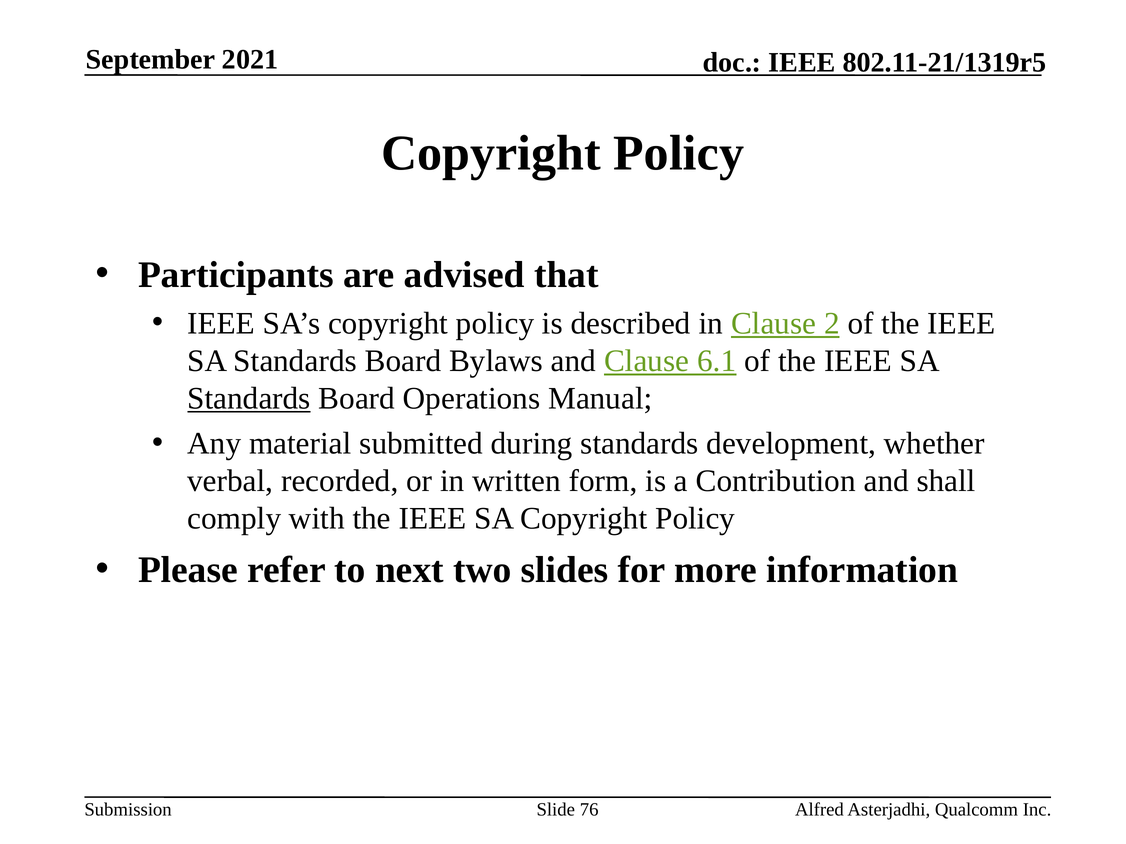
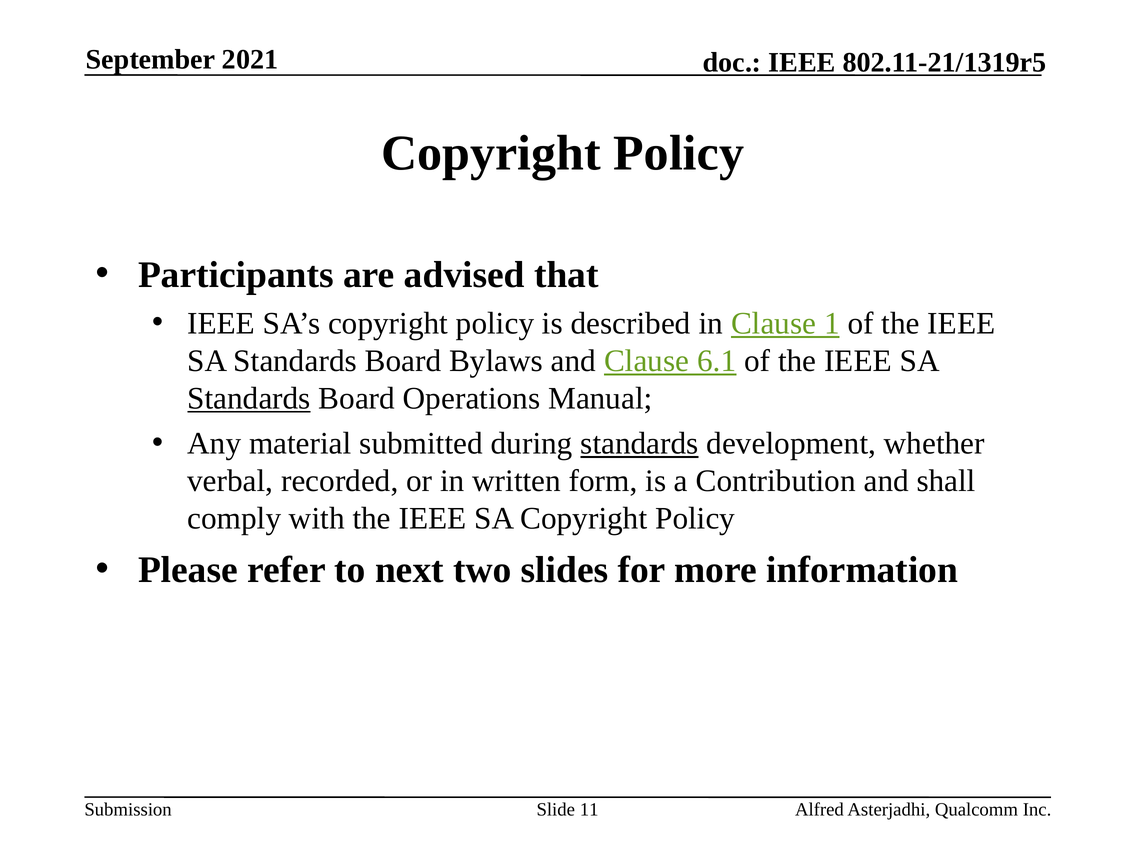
2: 2 -> 1 (832, 323)
standards underline: none -> present (639, 444)
76: 76 -> 11 (589, 810)
